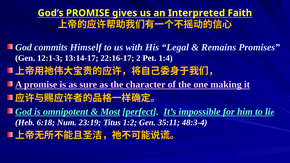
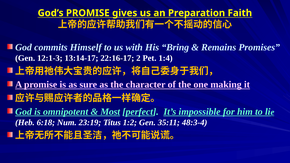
Interpreted: Interpreted -> Preparation (197, 13)
Legal: Legal -> Bring (175, 47)
